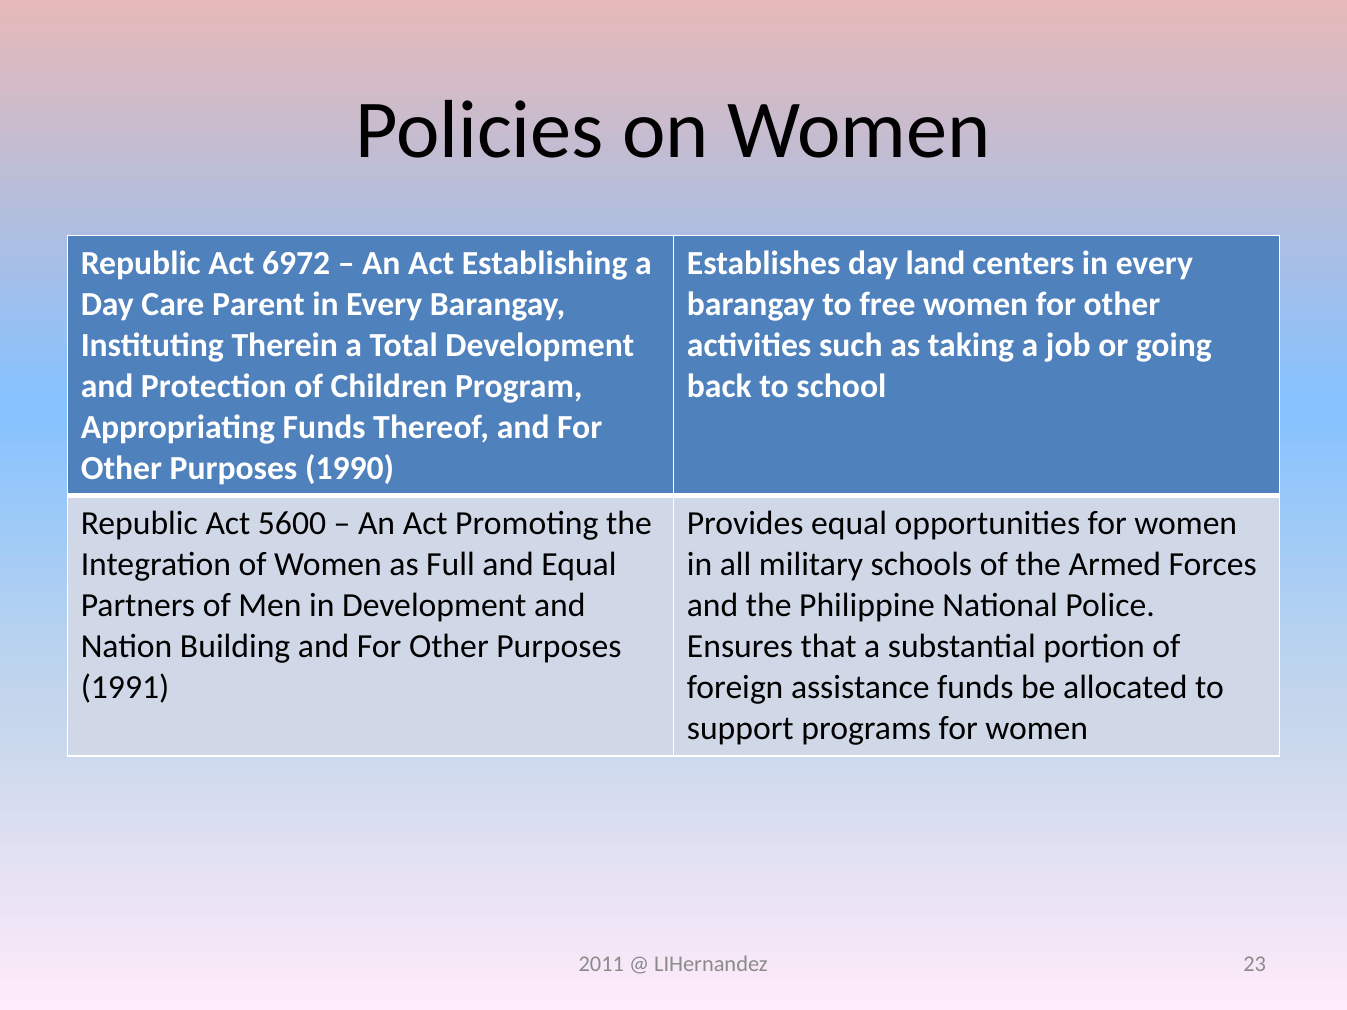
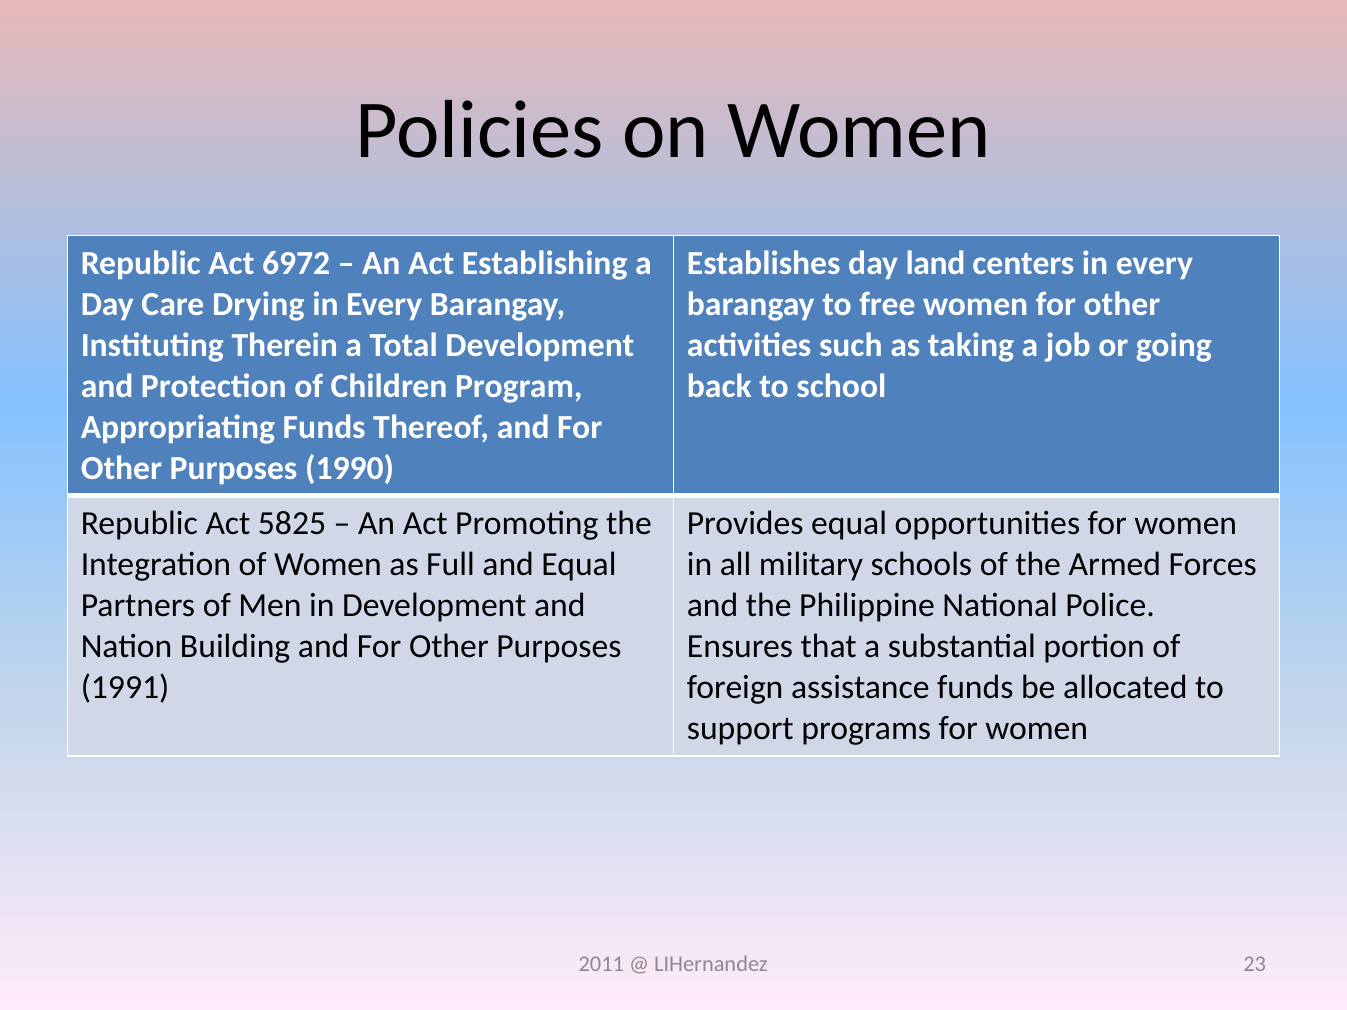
Parent: Parent -> Drying (258, 305)
5600: 5600 -> 5825 (292, 524)
